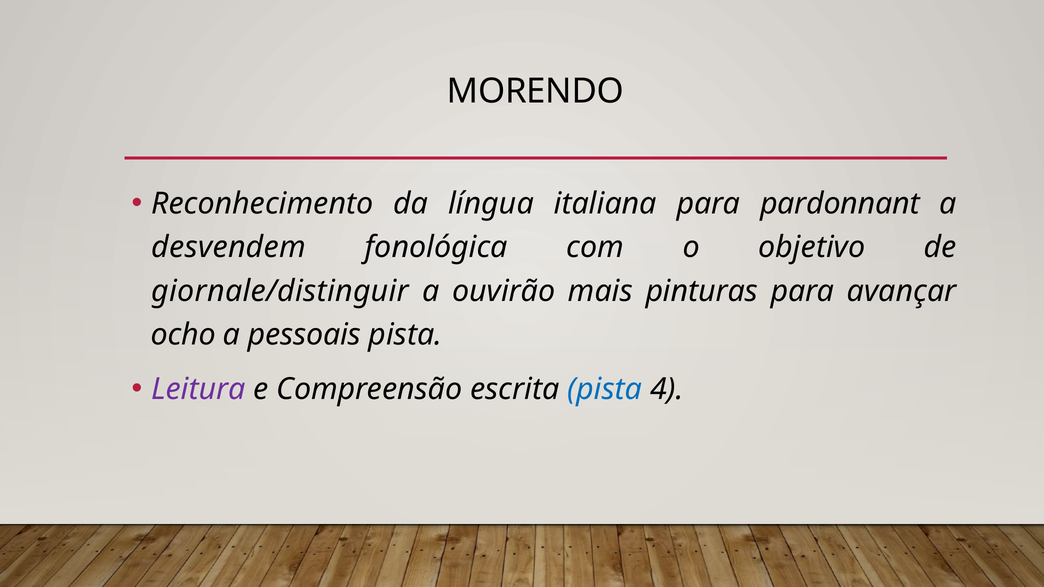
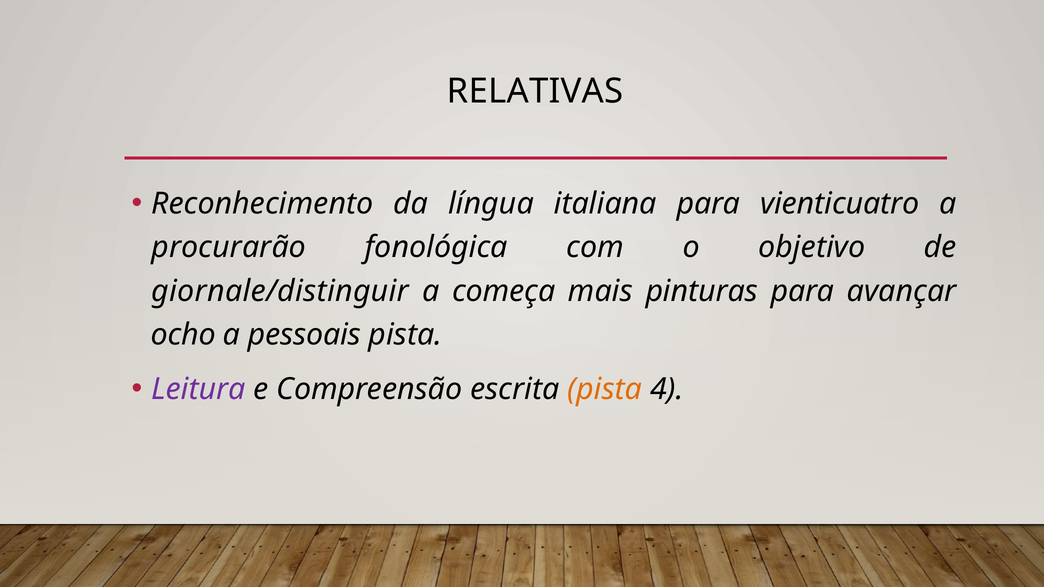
MORENDO: MORENDO -> RELATIVAS (535, 91)
pardonnant: pardonnant -> vienticuatro (840, 204)
desvendem: desvendem -> procurarão (229, 247)
ouvirão: ouvirão -> começa (504, 291)
pista colour: blue -> orange (605, 390)
